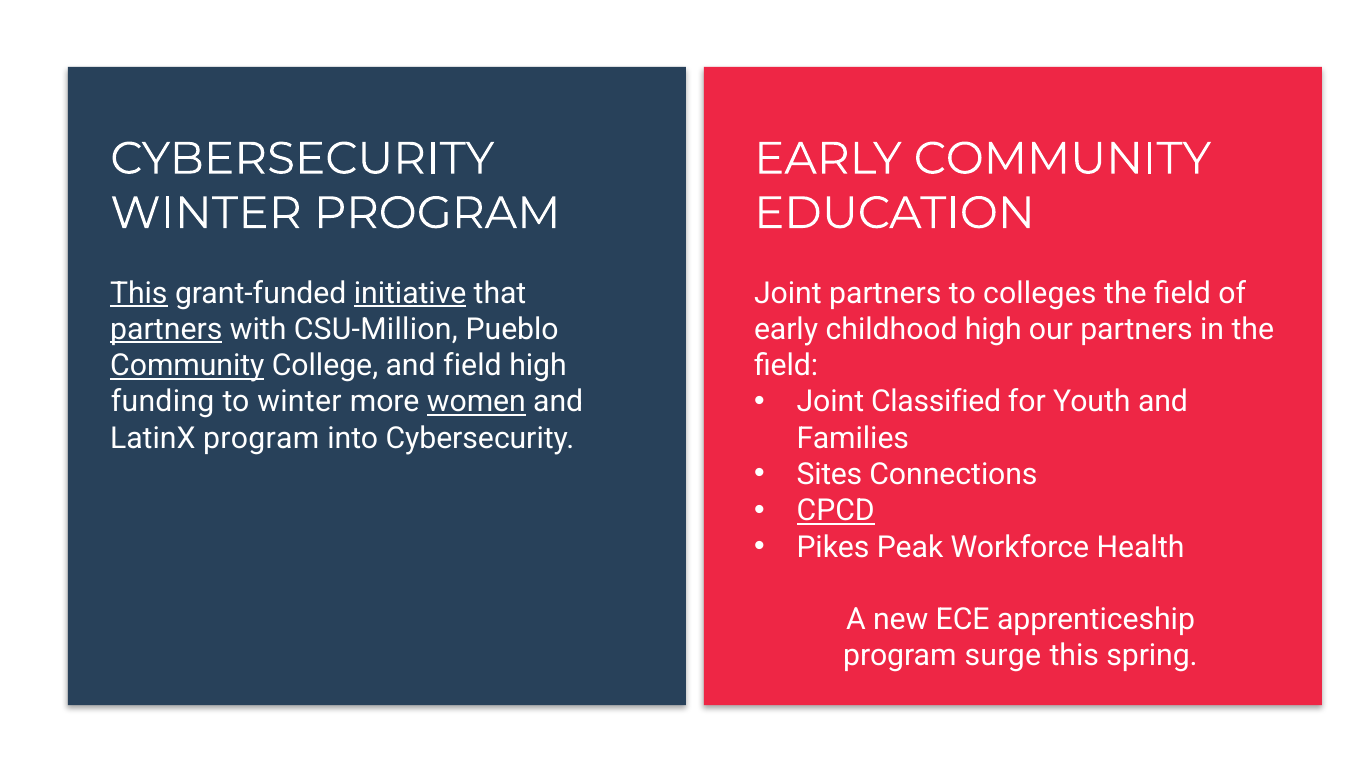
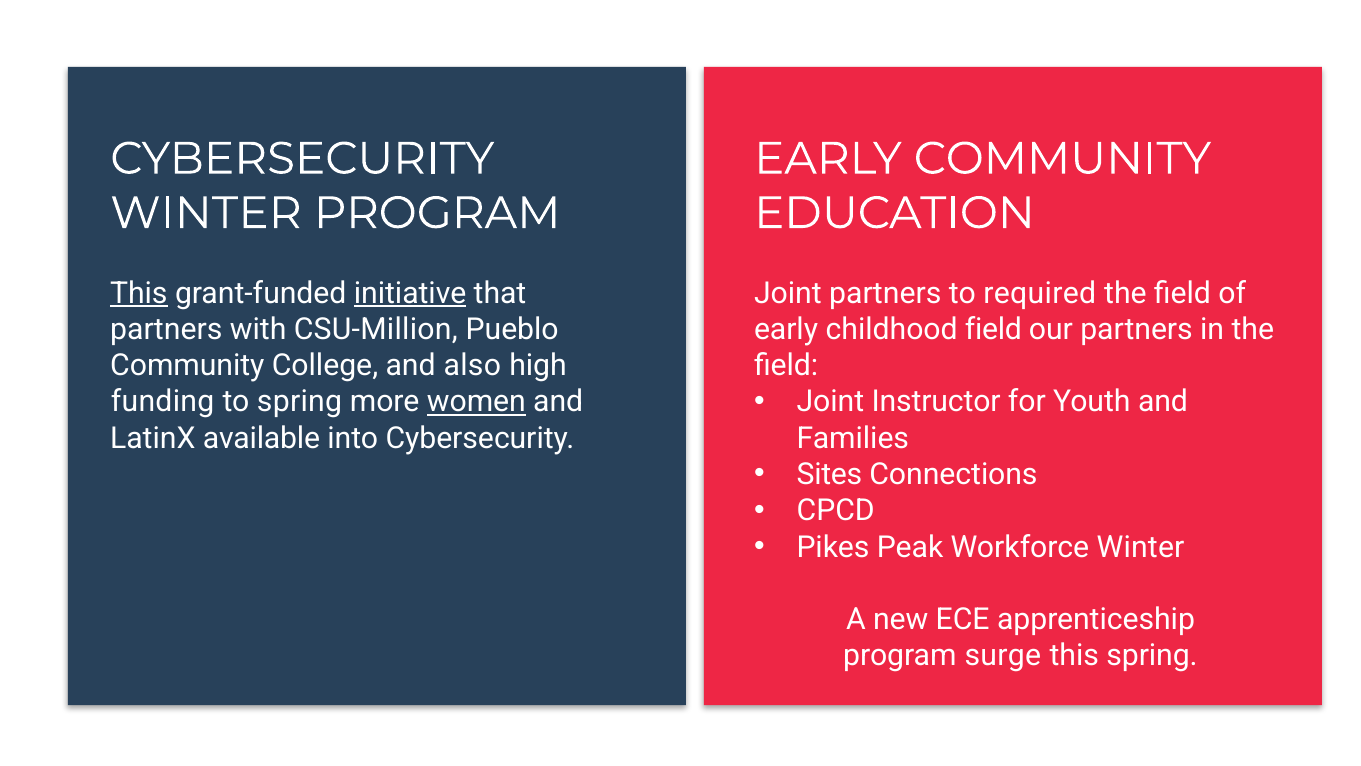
colleges: colleges -> required (1040, 293)
partners underline: present -> none (166, 329)
childhood high: high -> field (993, 329)
Community underline: present -> none (187, 365)
and field: field -> also (472, 365)
Classified: Classified -> Instructor (936, 402)
to winter: winter -> spring (300, 402)
LatinX program: program -> available (261, 438)
CPCD underline: present -> none (836, 511)
Workforce Health: Health -> Winter (1140, 547)
